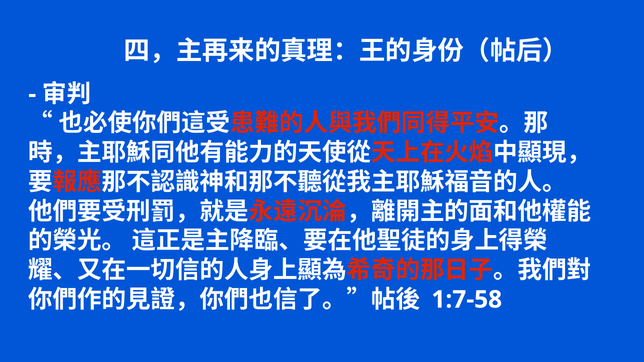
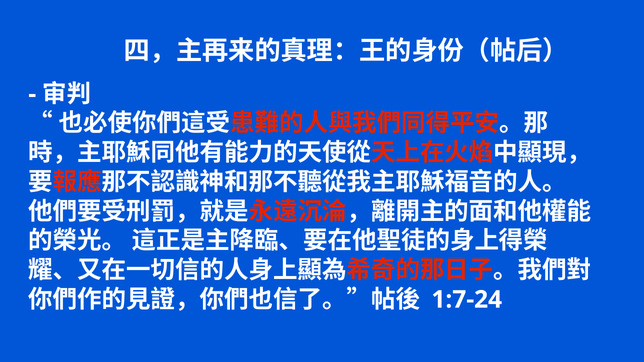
1:7-58: 1:7-58 -> 1:7-24 (467, 300)
